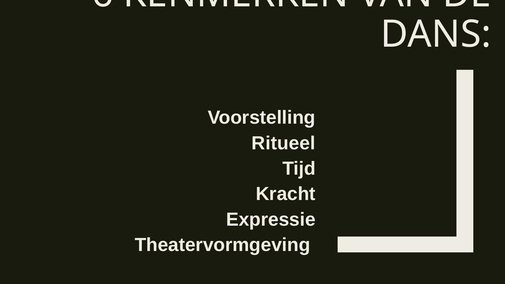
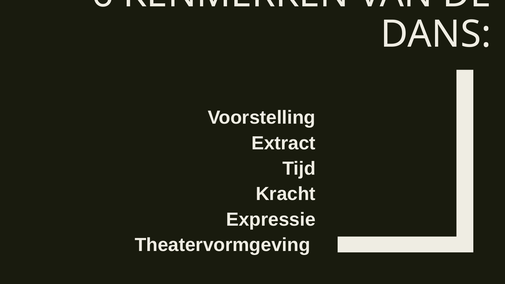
Ritueel: Ritueel -> Extract (284, 143)
